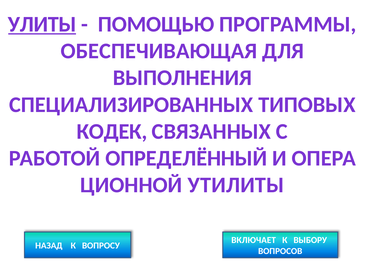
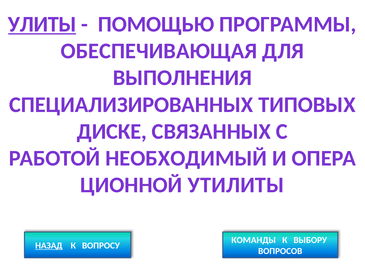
КОДЕК: КОДЕК -> ДИСКЕ (112, 131)
ОПРЕДЕЛЁННЫЙ: ОПРЕДЕЛЁННЫЙ -> НЕОБХОДИМЫЙ (186, 158)
ВКЛЮЧАЕТ: ВКЛЮЧАЕТ -> КОМАНДЫ (254, 240)
НАЗАД underline: none -> present (49, 245)
